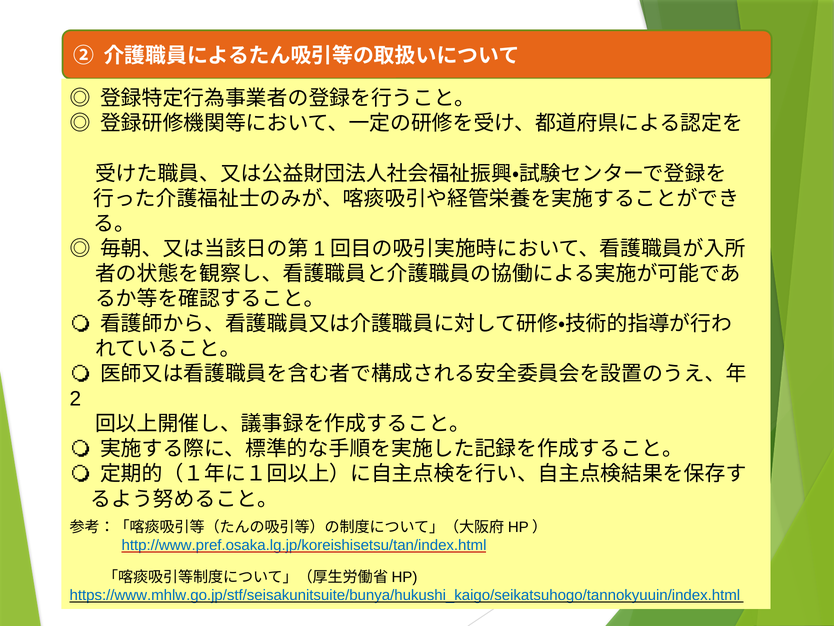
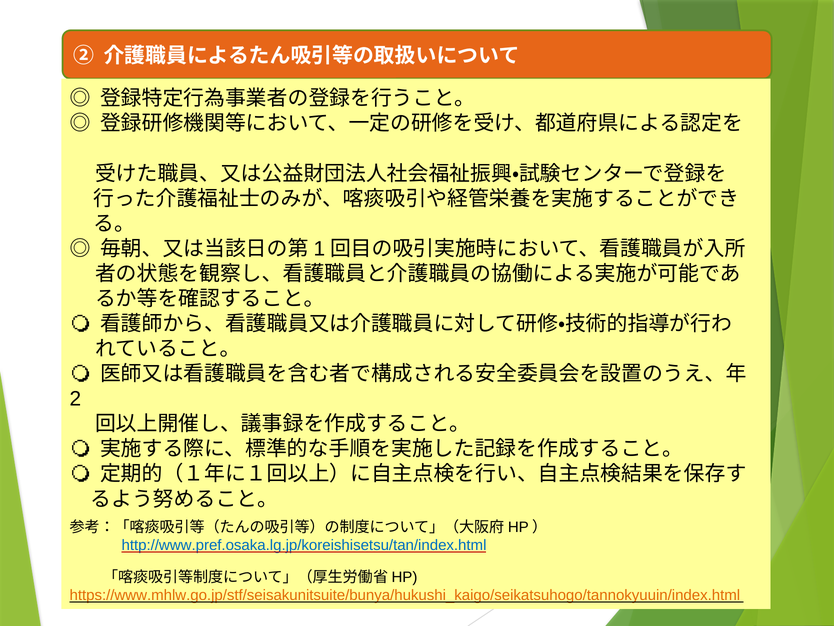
https://www.mhlw.go.jp/stf/seisakunitsuite/bunya/hukushi_kaigo/seikatsuhogo/tannokyuuin/index.html colour: blue -> orange (405, 595)
